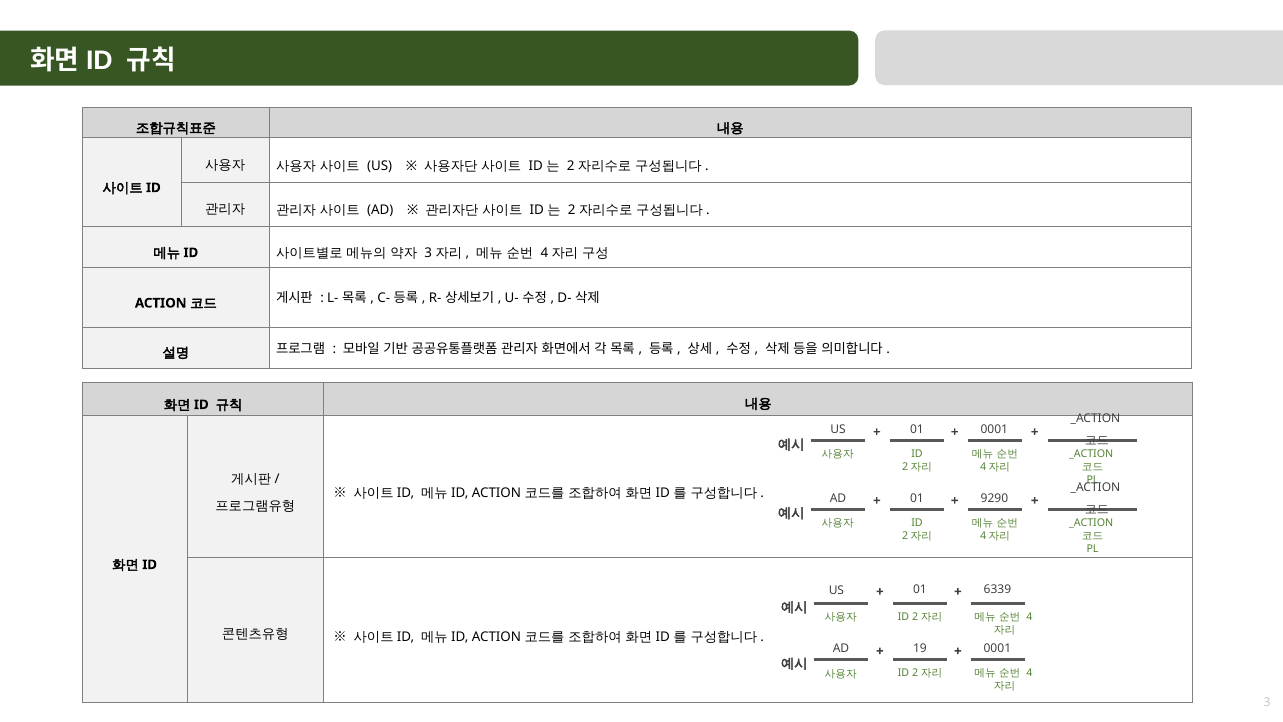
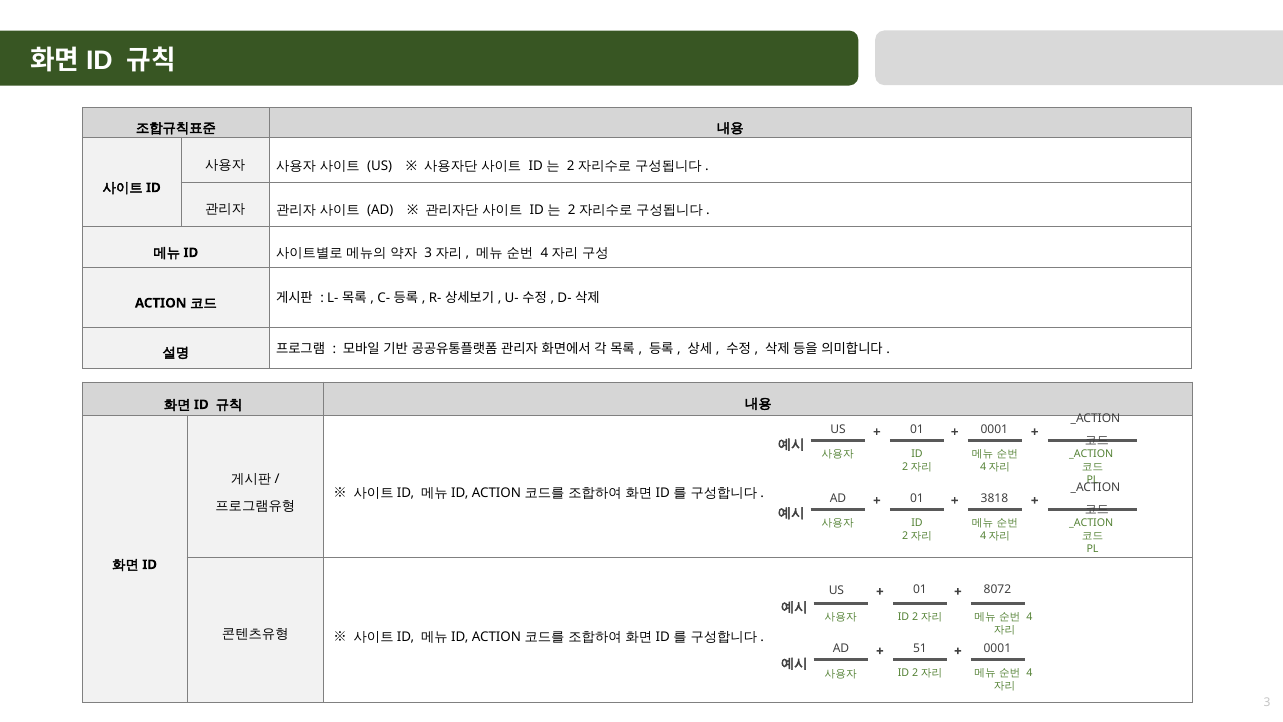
9290: 9290 -> 3818 (994, 498)
6339: 6339 -> 8072 (997, 589)
19: 19 -> 51 (920, 648)
